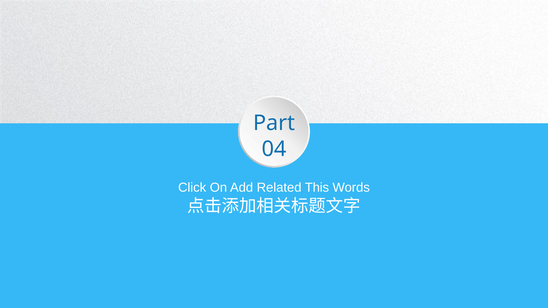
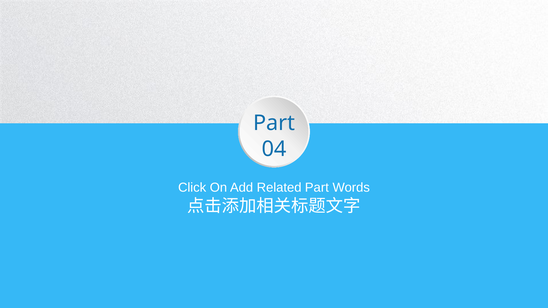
Related This: This -> Part (317, 188)
